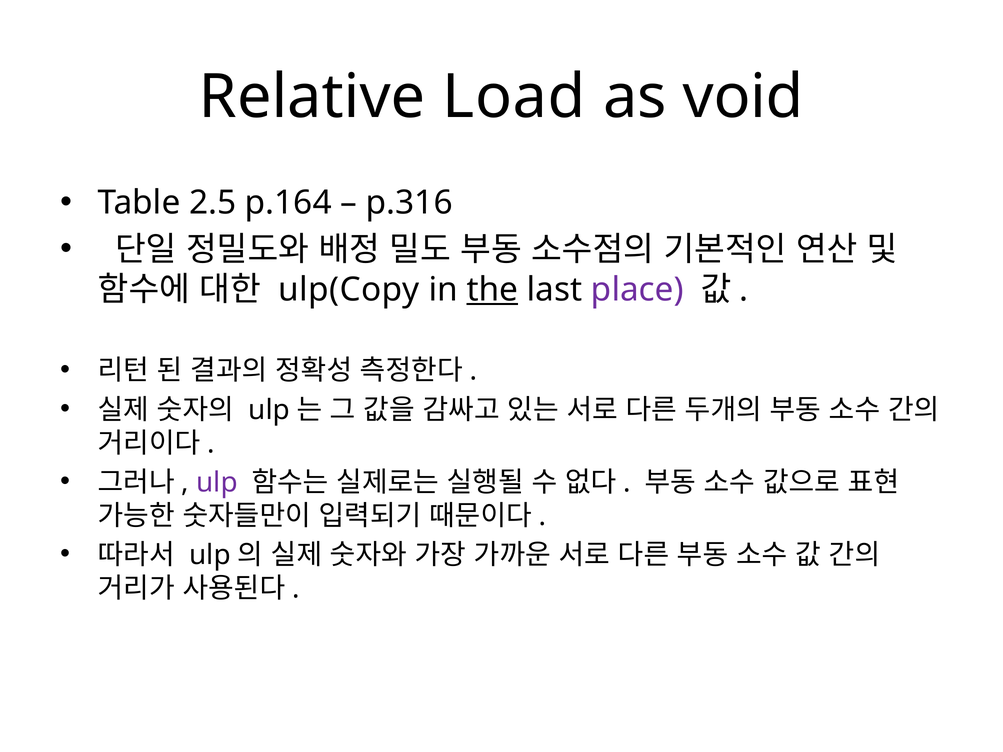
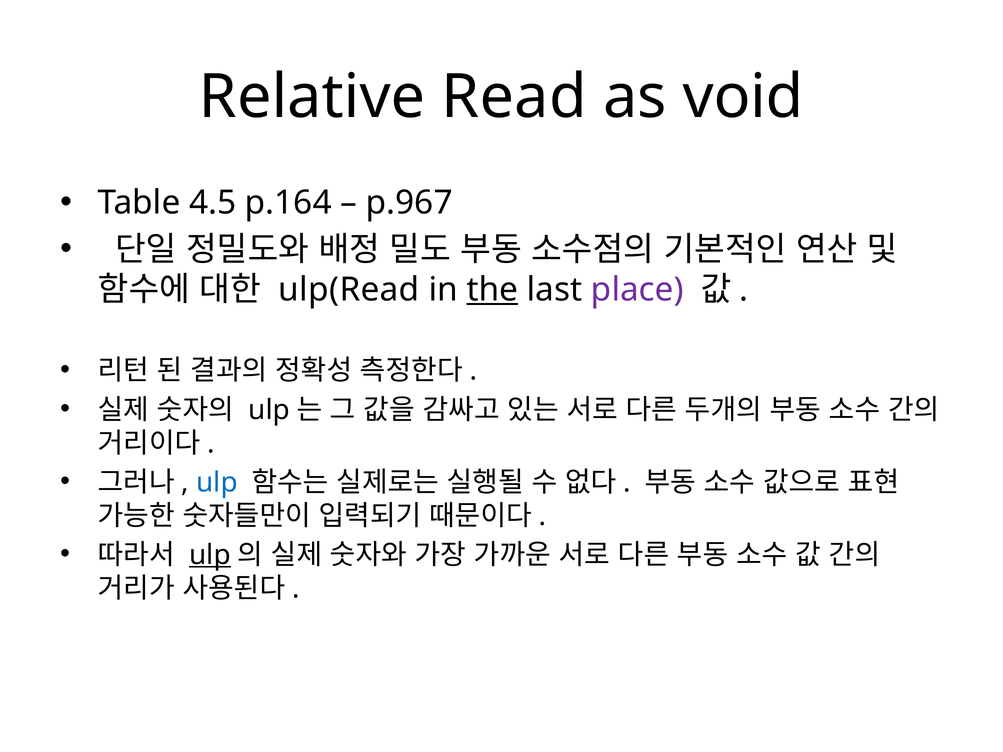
Load: Load -> Read (514, 97)
2.5: 2.5 -> 4.5 (213, 203)
p.316: p.316 -> p.967 (409, 203)
ulp(Copy: ulp(Copy -> ulp(Read (349, 290)
ulp colour: purple -> blue (217, 483)
ulp underline: none -> present (210, 555)
